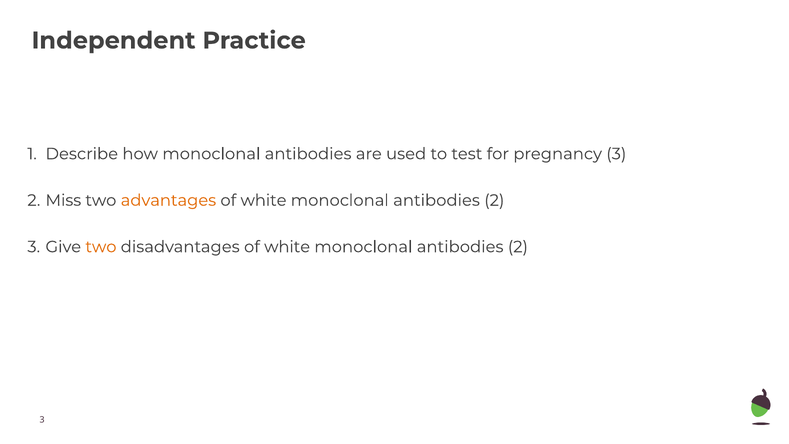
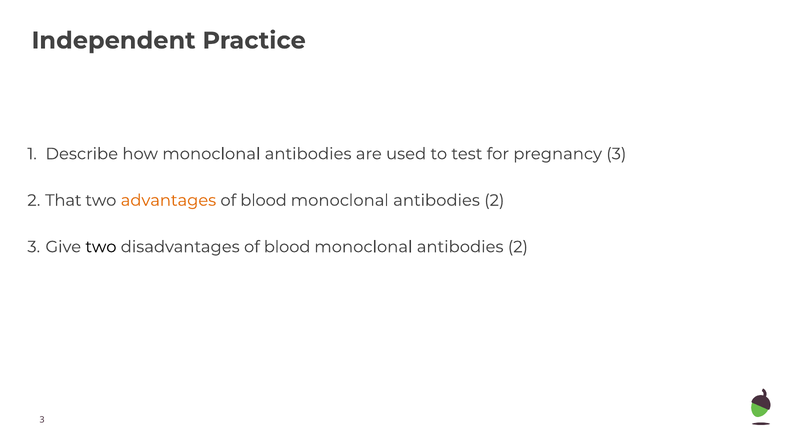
Miss: Miss -> That (63, 200)
white: white -> blood (264, 200)
two colour: orange -> black (101, 247)
disadvantages of white: white -> blood (287, 247)
